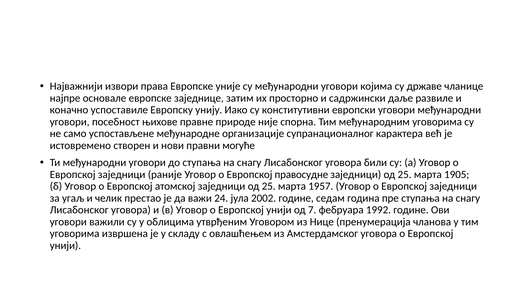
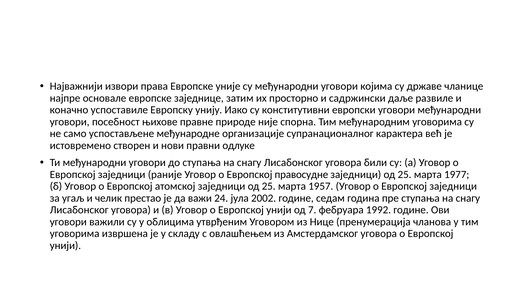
могуће: могуће -> одлуке (239, 145)
1905: 1905 -> 1977 (457, 174)
